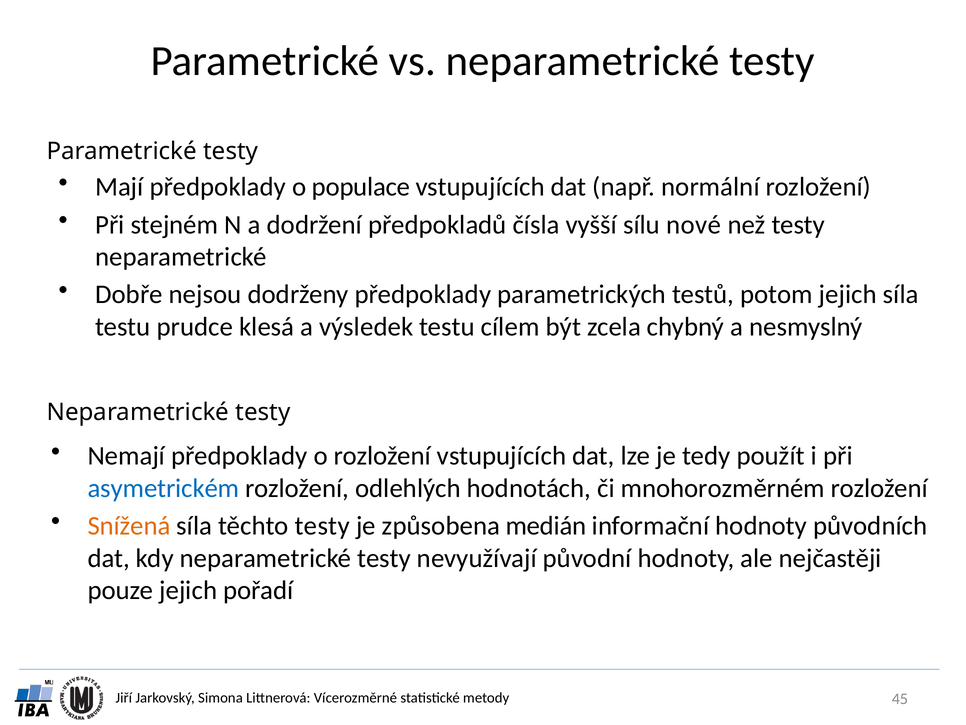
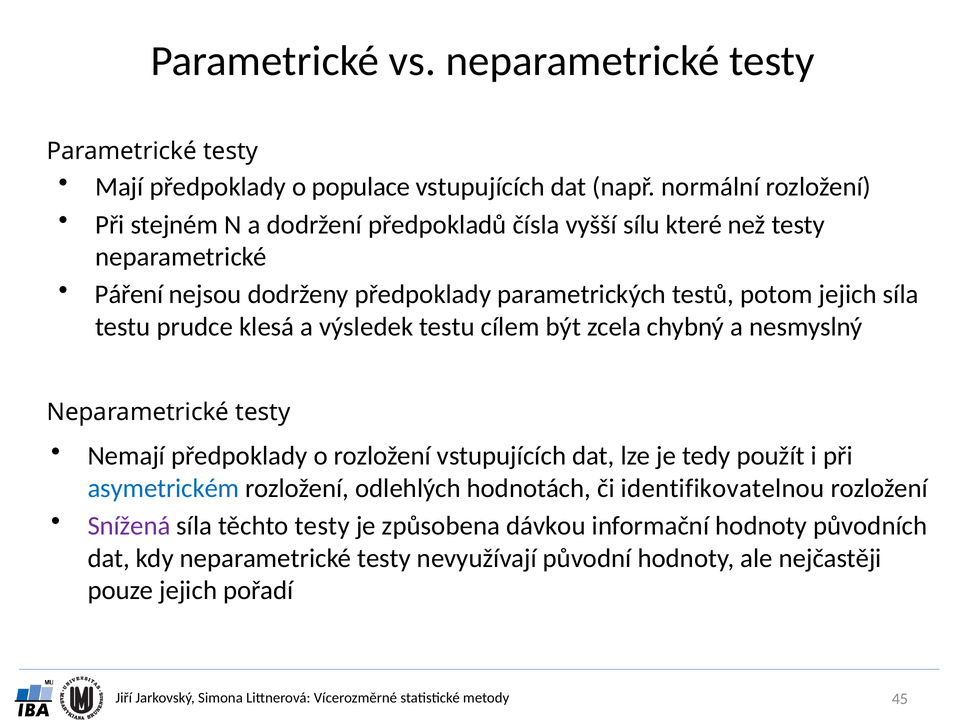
nové: nové -> které (694, 225)
Dobře: Dobře -> Páření (129, 294)
mnohorozměrném: mnohorozměrném -> identifikovatelnou (723, 488)
Snížená colour: orange -> purple (129, 526)
medián: medián -> dávkou (546, 526)
